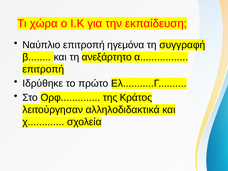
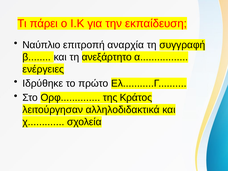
χώρα: χώρα -> πάρει (44, 24)
ηγεμόνα: ηγεμόνα -> αναρχία (126, 45)
επιτροπή: επιτροπή -> ενέργειες (43, 69)
